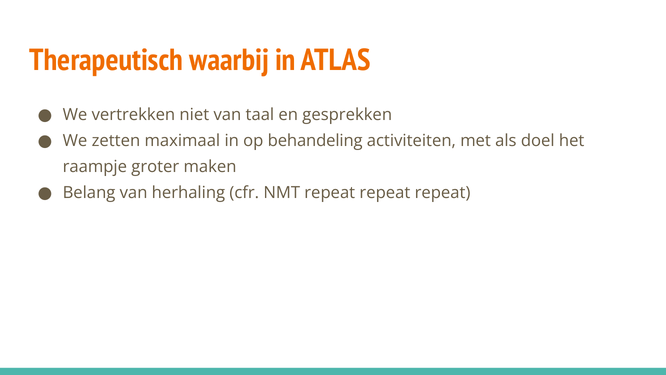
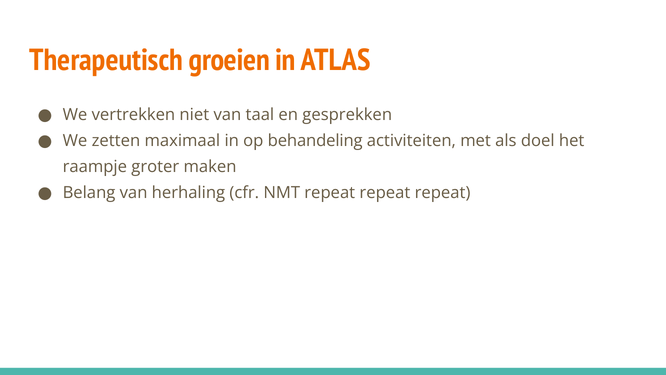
waarbij: waarbij -> groeien (229, 60)
